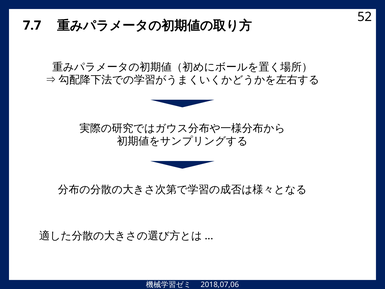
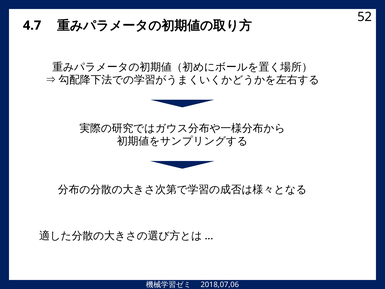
7.7: 7.7 -> 4.7 (32, 25)
